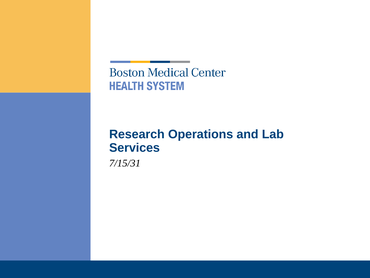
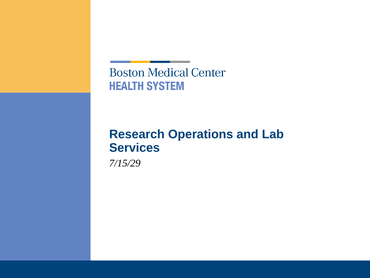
7/15/31: 7/15/31 -> 7/15/29 (125, 163)
